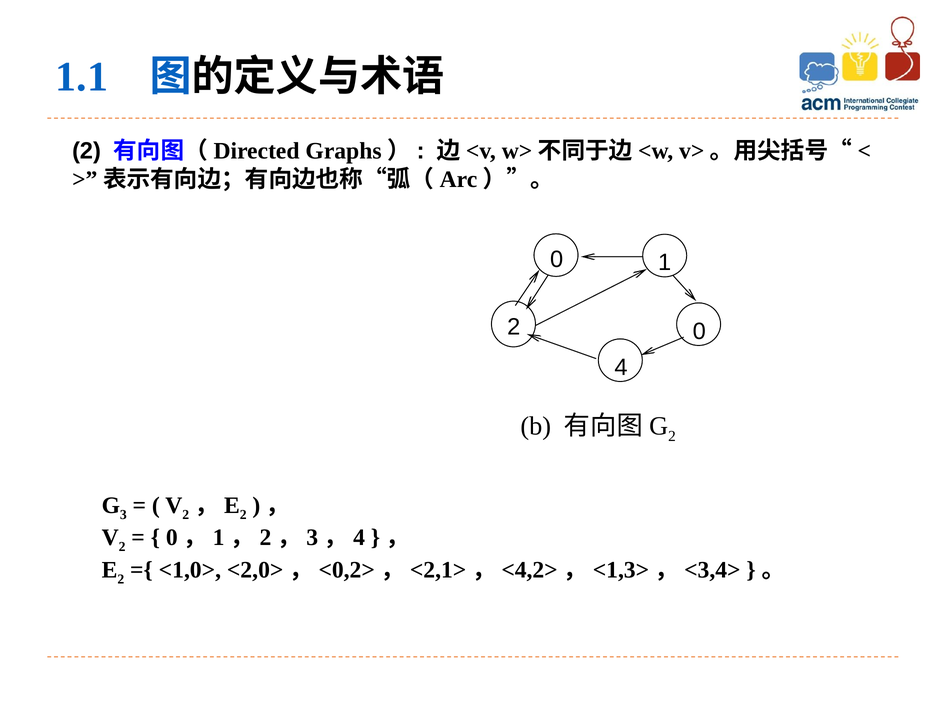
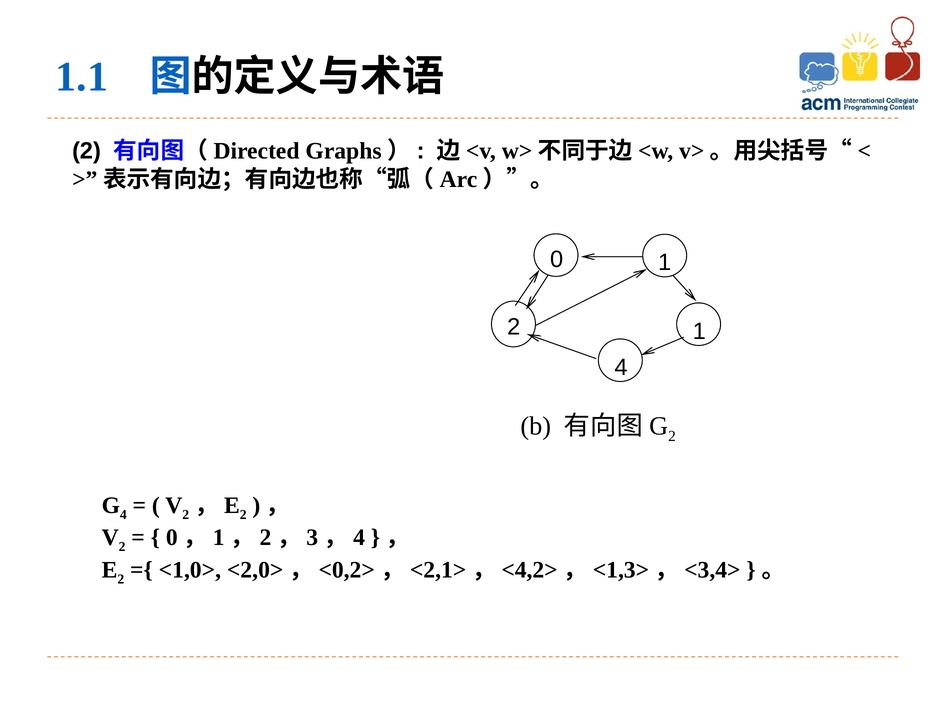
0: 0 -> 1 (699, 332)
3: 3 -> 4 (123, 515)
